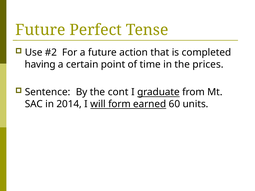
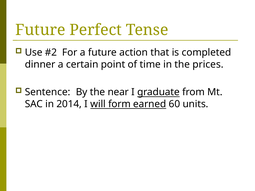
having: having -> dinner (40, 64)
cont: cont -> near (118, 92)
